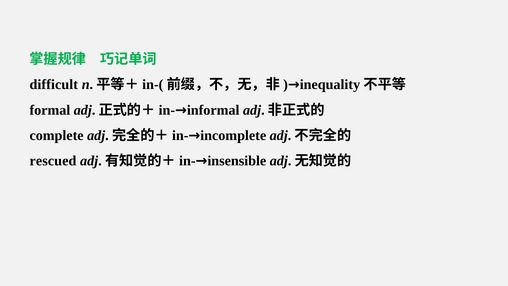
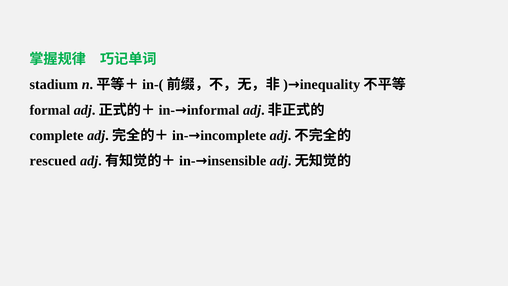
difficult: difficult -> stadium (54, 85)
